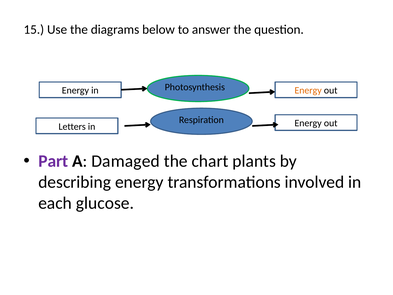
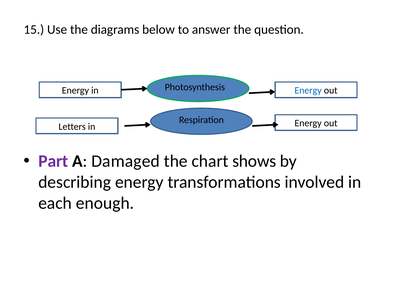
Energy colour: orange -> blue (308, 90)
plants: plants -> shows (254, 161)
glucose: glucose -> enough (105, 203)
